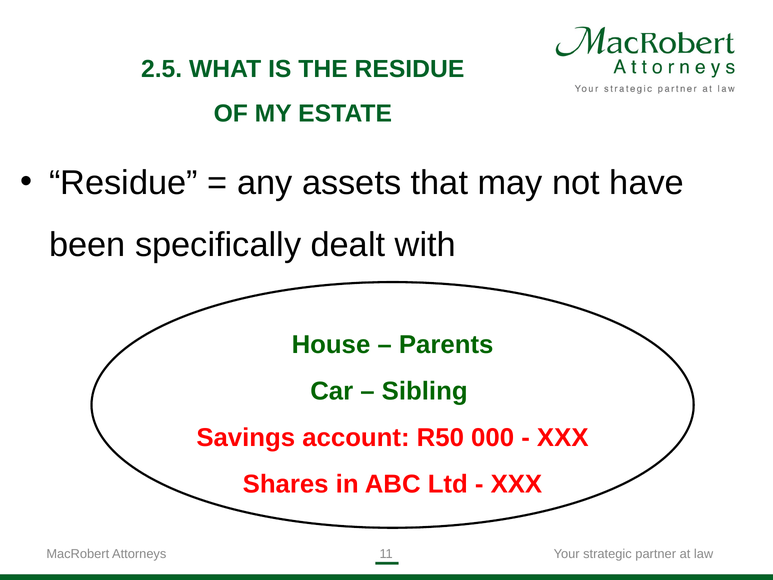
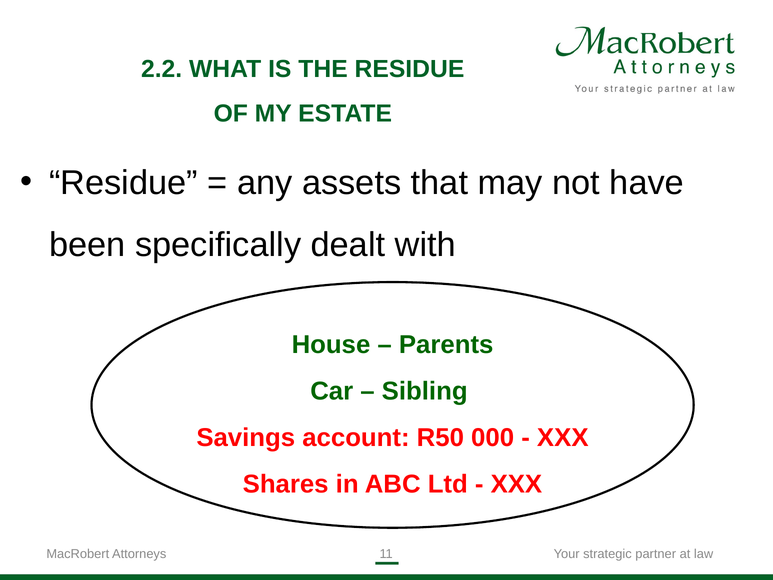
2.5: 2.5 -> 2.2 (162, 69)
